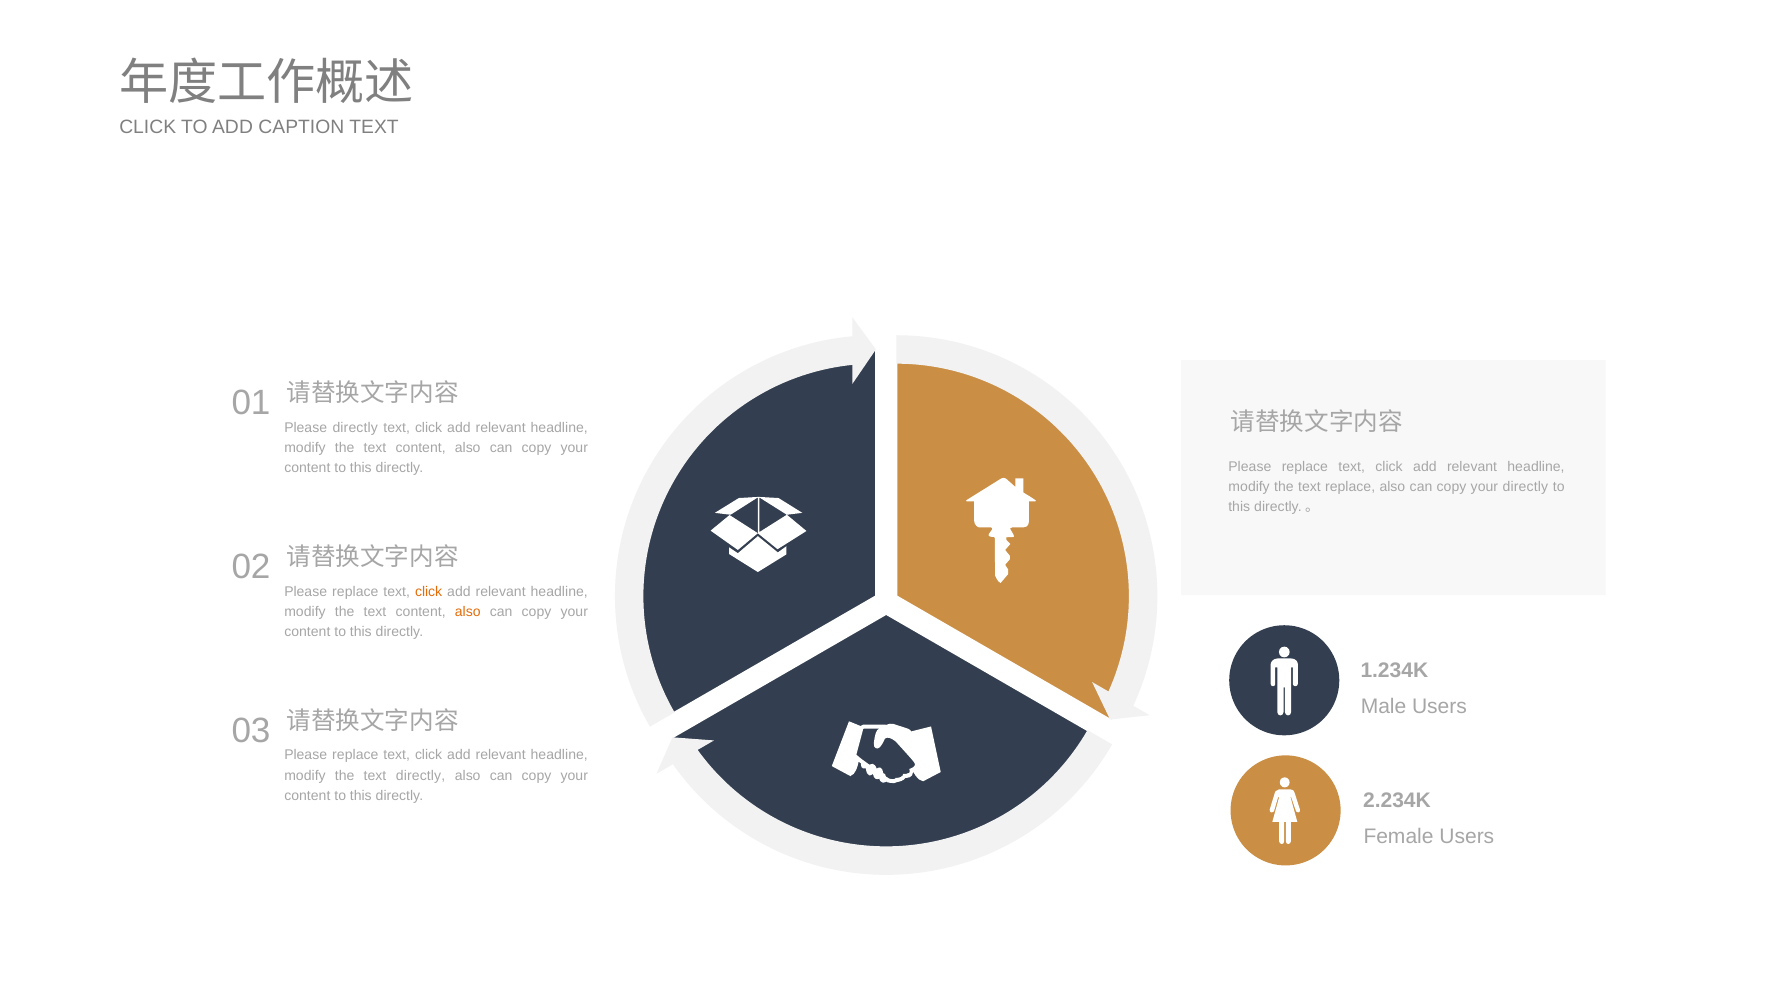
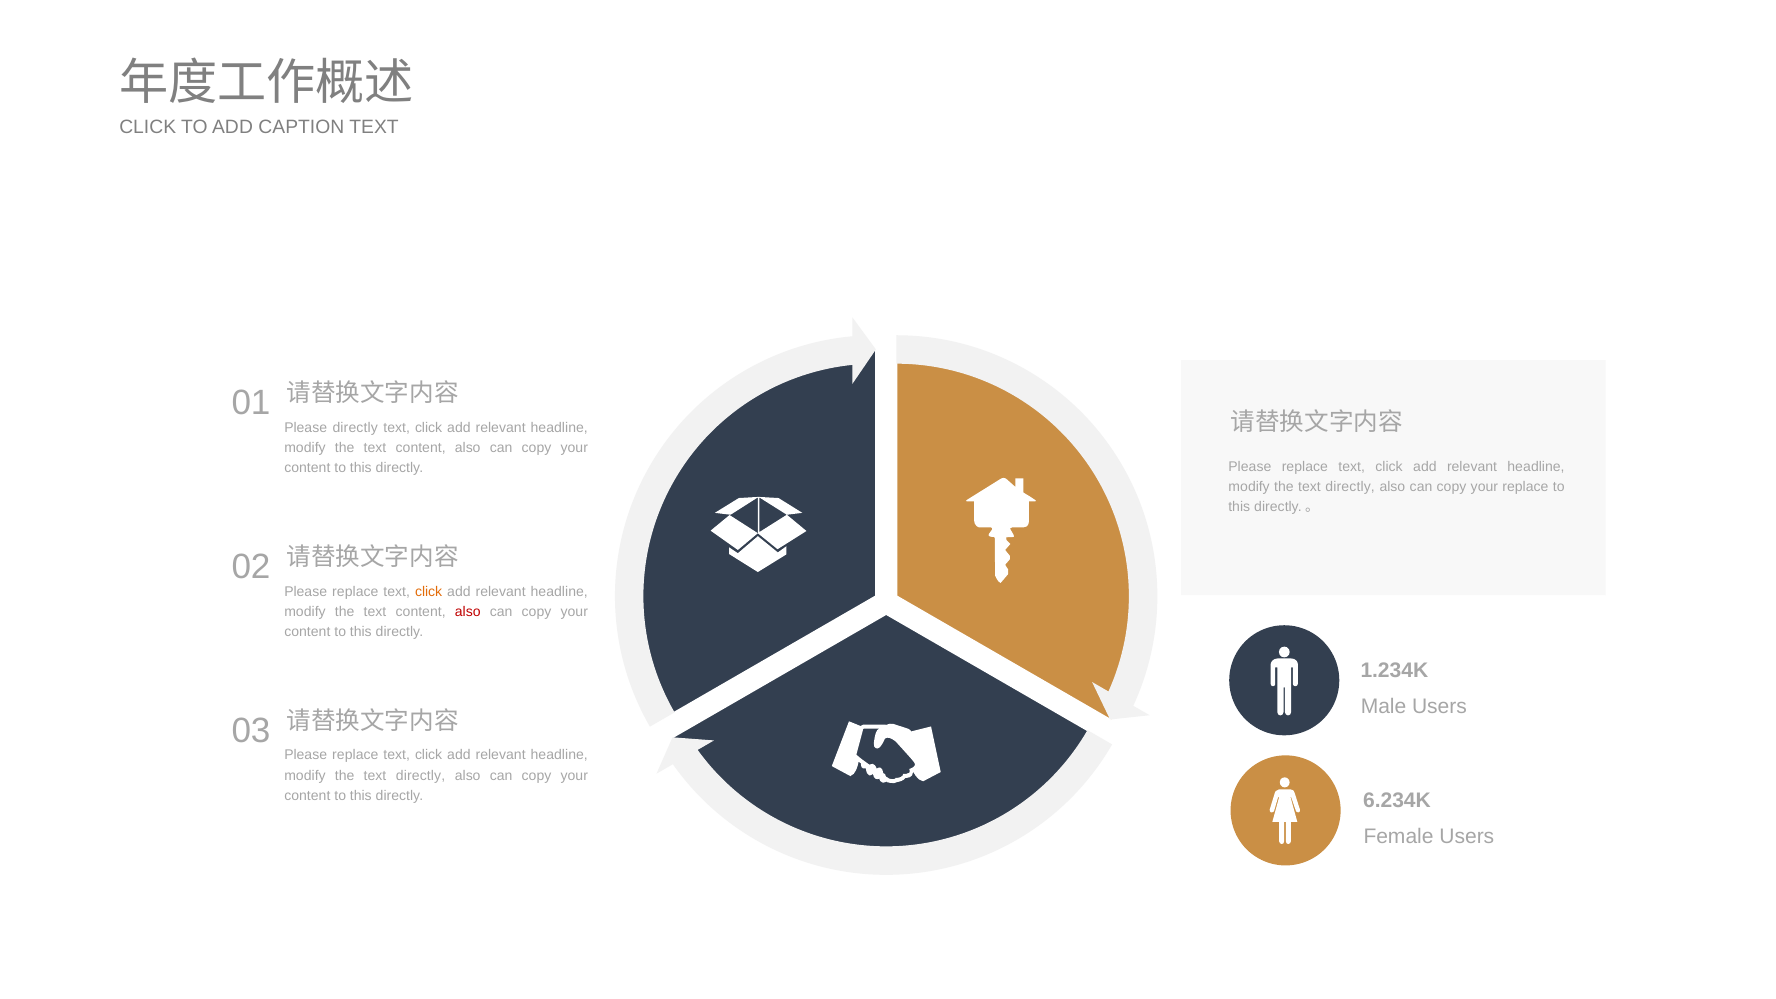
replace: replace -> directly (1350, 487)
your directly: directly -> replace (1525, 487)
also colour: orange -> red (468, 612)
2.234K: 2.234K -> 6.234K (1397, 801)
